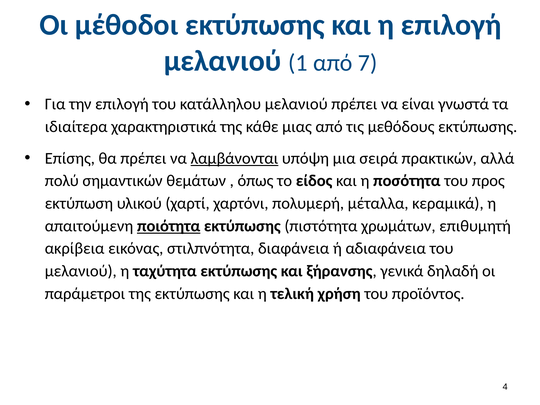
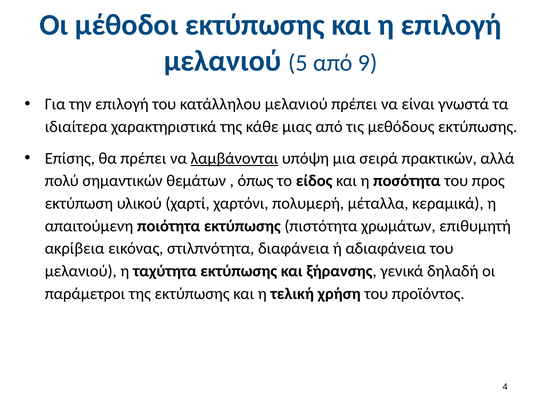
1: 1 -> 5 (298, 63)
7: 7 -> 9 (368, 63)
ποιότητα underline: present -> none (169, 226)
